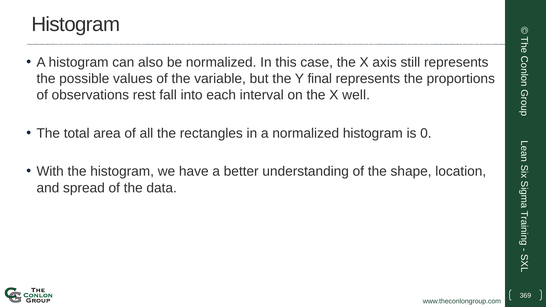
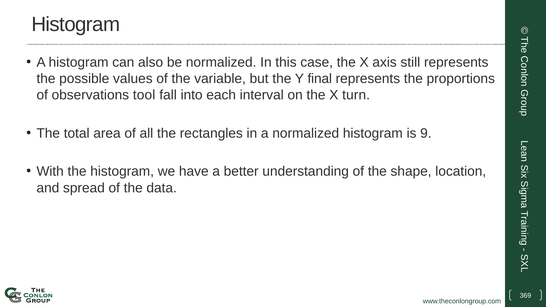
rest: rest -> tool (144, 95)
well: well -> turn (356, 95)
0: 0 -> 9 (426, 133)
